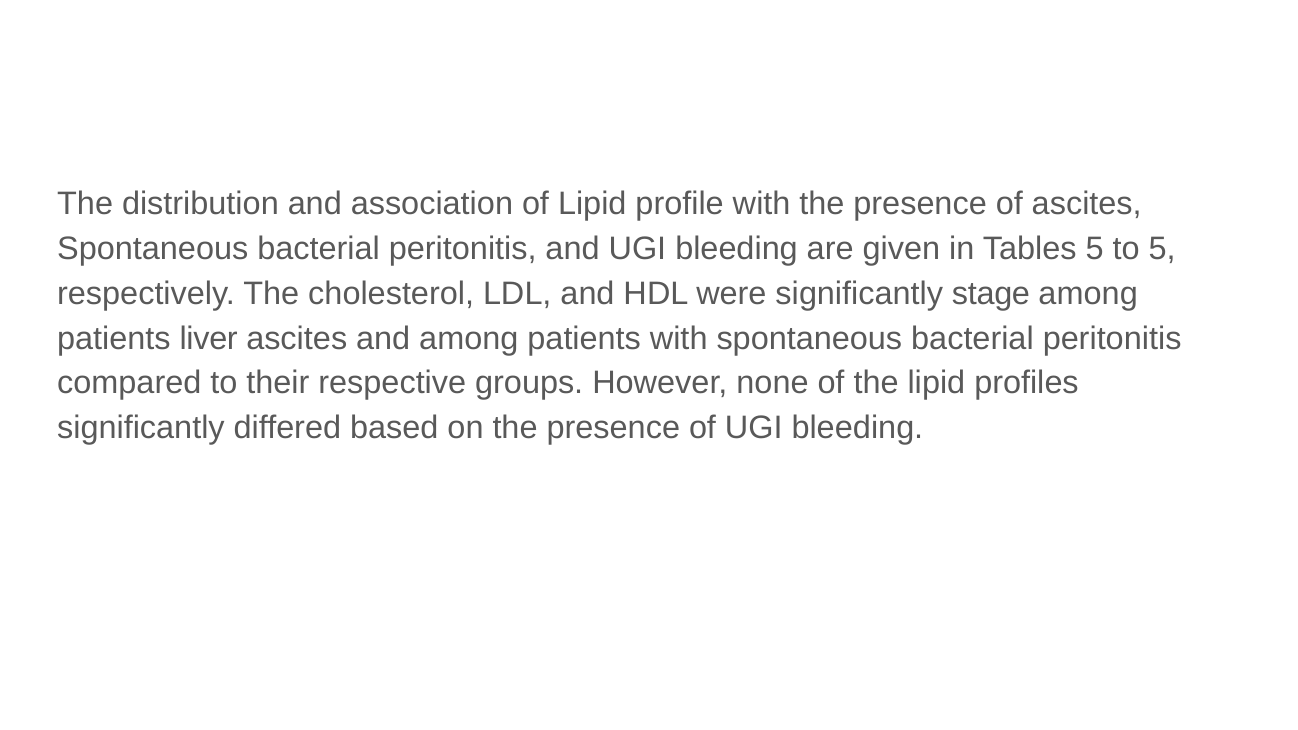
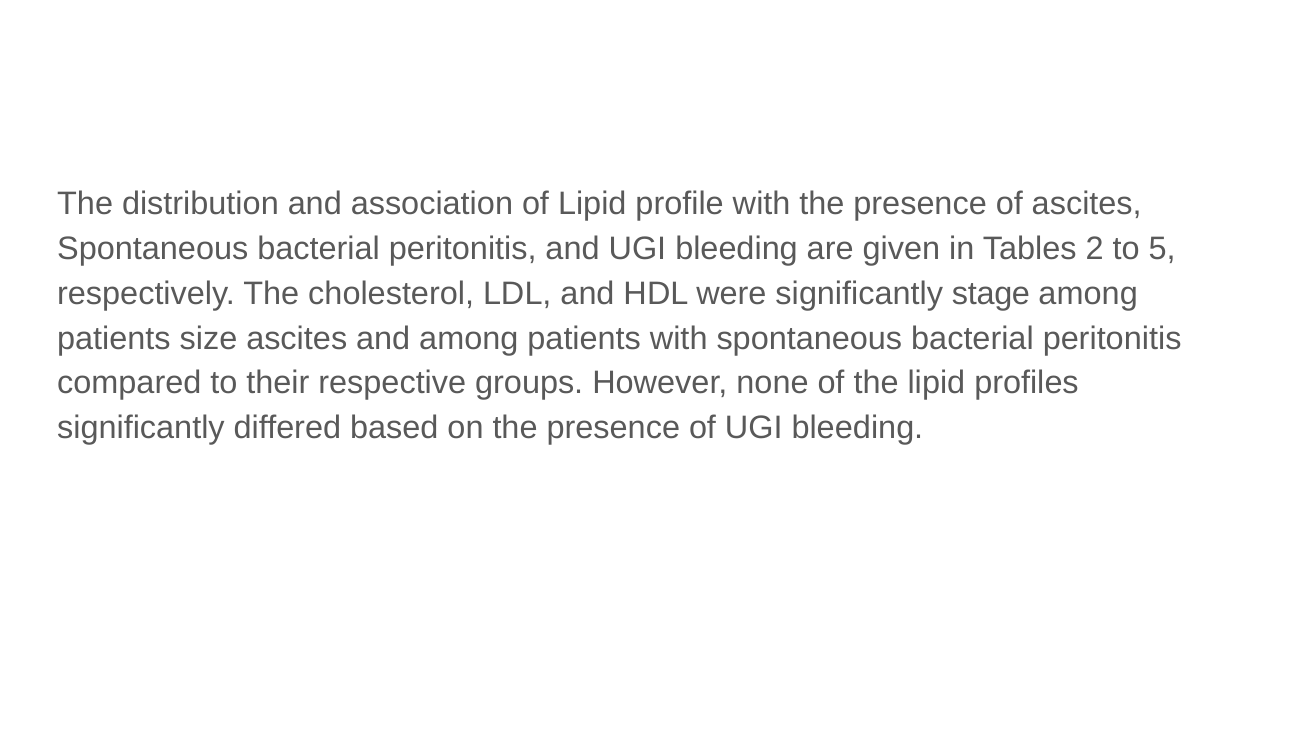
Tables 5: 5 -> 2 (1095, 249)
liver: liver -> size (209, 338)
